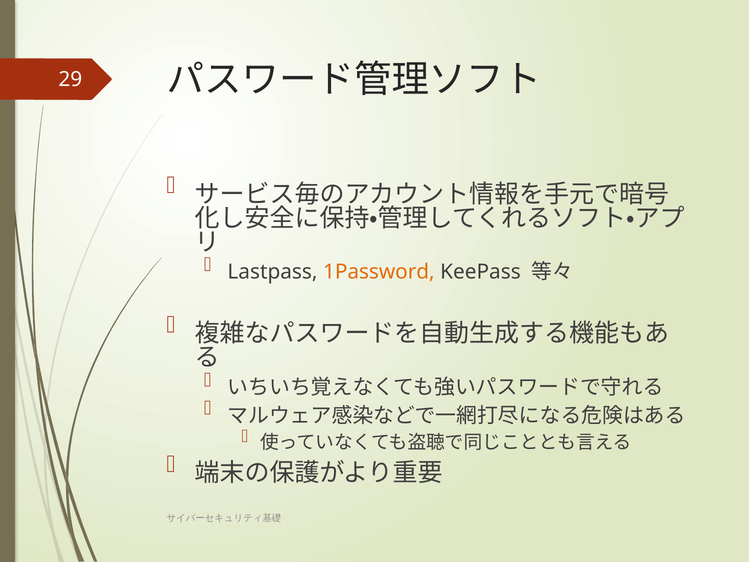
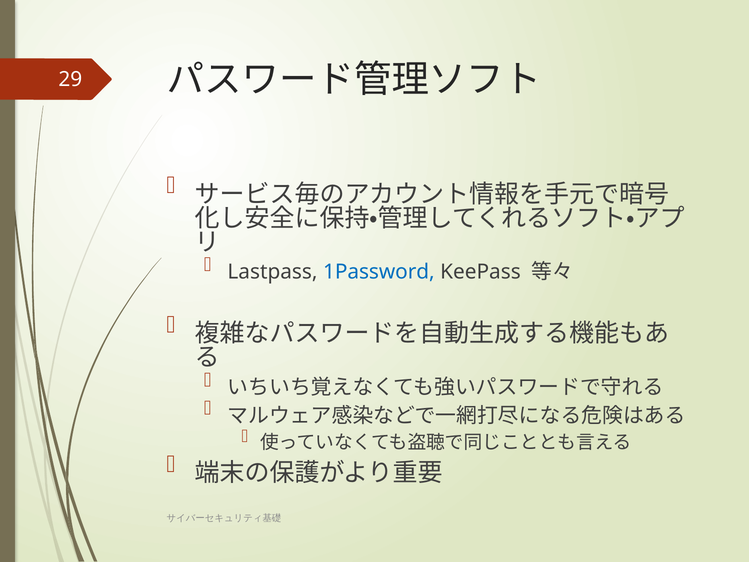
1Password colour: orange -> blue (379, 272)
